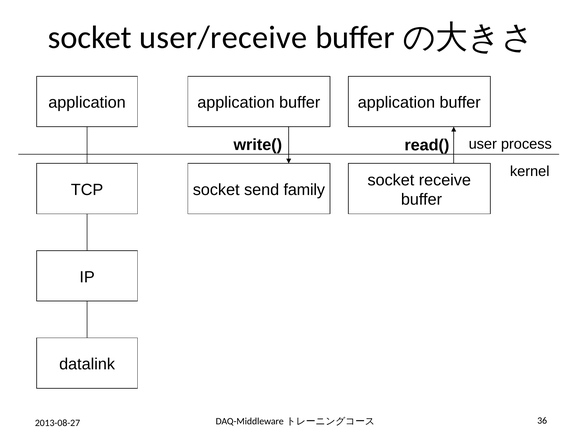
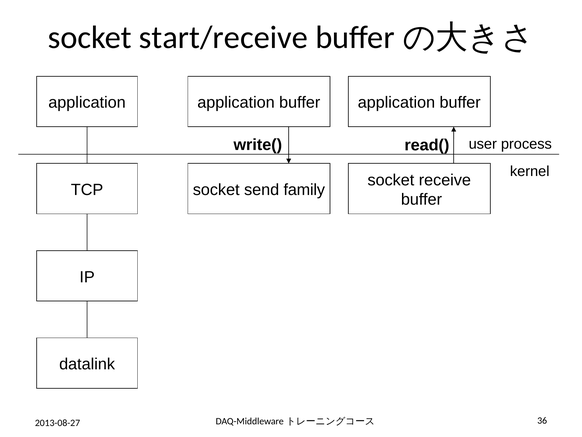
user/receive: user/receive -> start/receive (223, 37)
